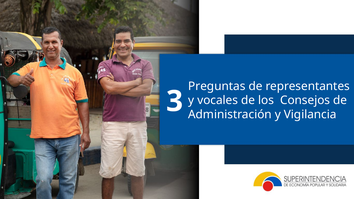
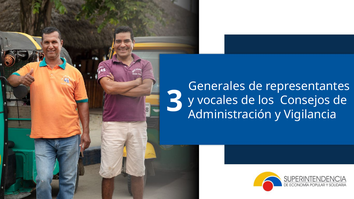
Preguntas: Preguntas -> Generales (217, 86)
